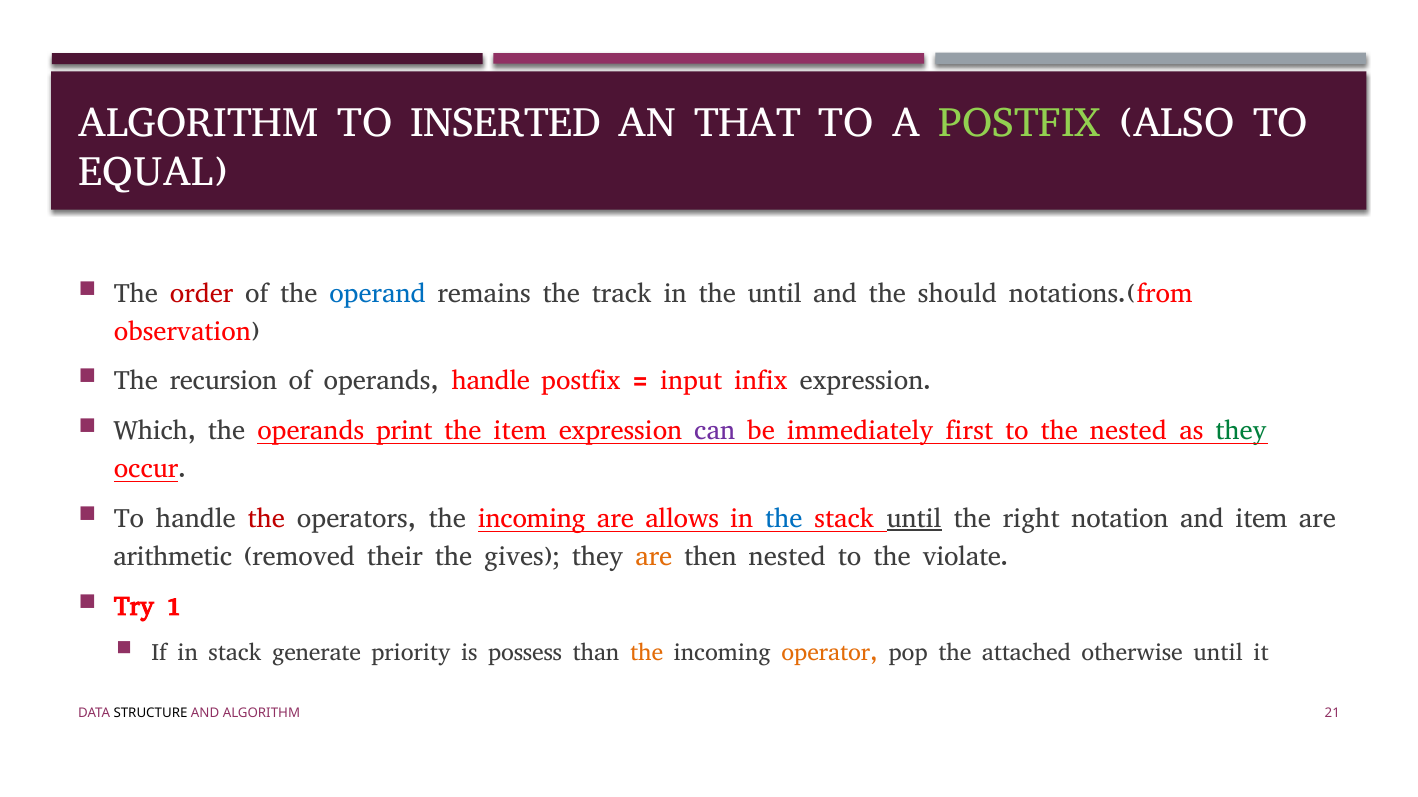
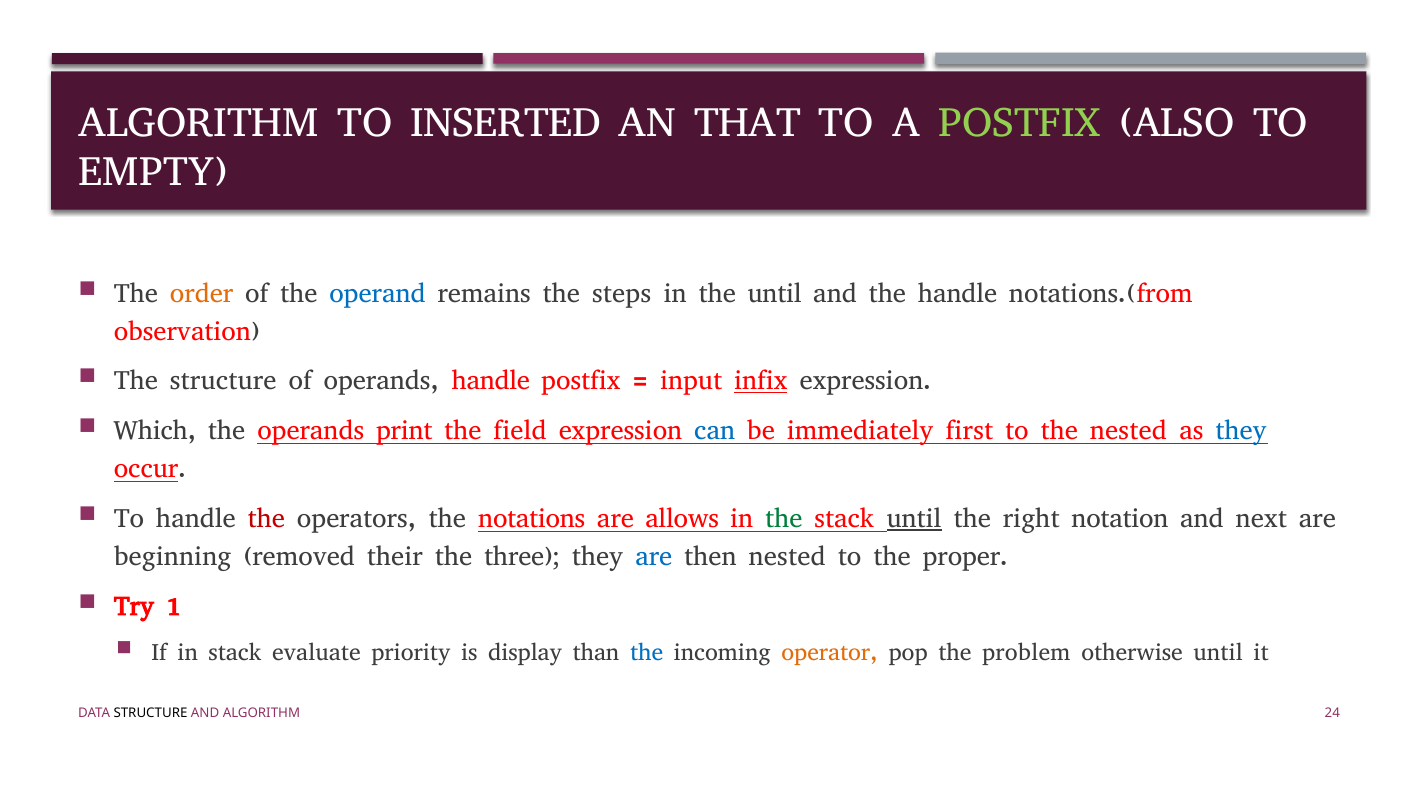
EQUAL: EQUAL -> EMPTY (153, 172)
order colour: red -> orange (202, 294)
track: track -> steps (622, 294)
the should: should -> handle (958, 294)
The recursion: recursion -> structure (223, 381)
infix underline: none -> present (761, 381)
the item: item -> field (520, 431)
can colour: purple -> blue (715, 431)
they colour: green -> blue (1241, 431)
operators the incoming: incoming -> notations (532, 519)
the colour: blue -> green (784, 519)
and item: item -> next (1261, 519)
arithmetic: arithmetic -> beginning (173, 557)
gives: gives -> three (522, 557)
are colour: orange -> blue (654, 557)
violate: violate -> proper (966, 557)
generate: generate -> evaluate (316, 653)
possess: possess -> display (525, 653)
the colour: orange -> blue (647, 653)
attached: attached -> problem (1026, 653)
21: 21 -> 24 (1332, 714)
